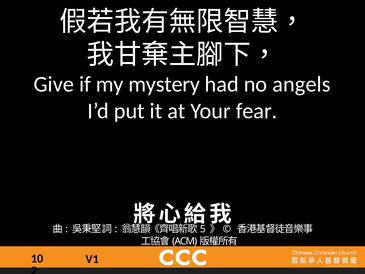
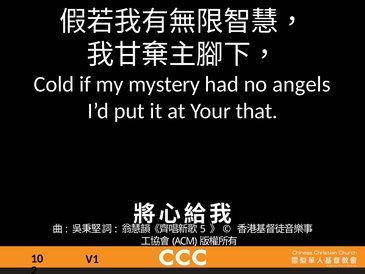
Give: Give -> Cold (54, 84)
fear: fear -> that (257, 111)
